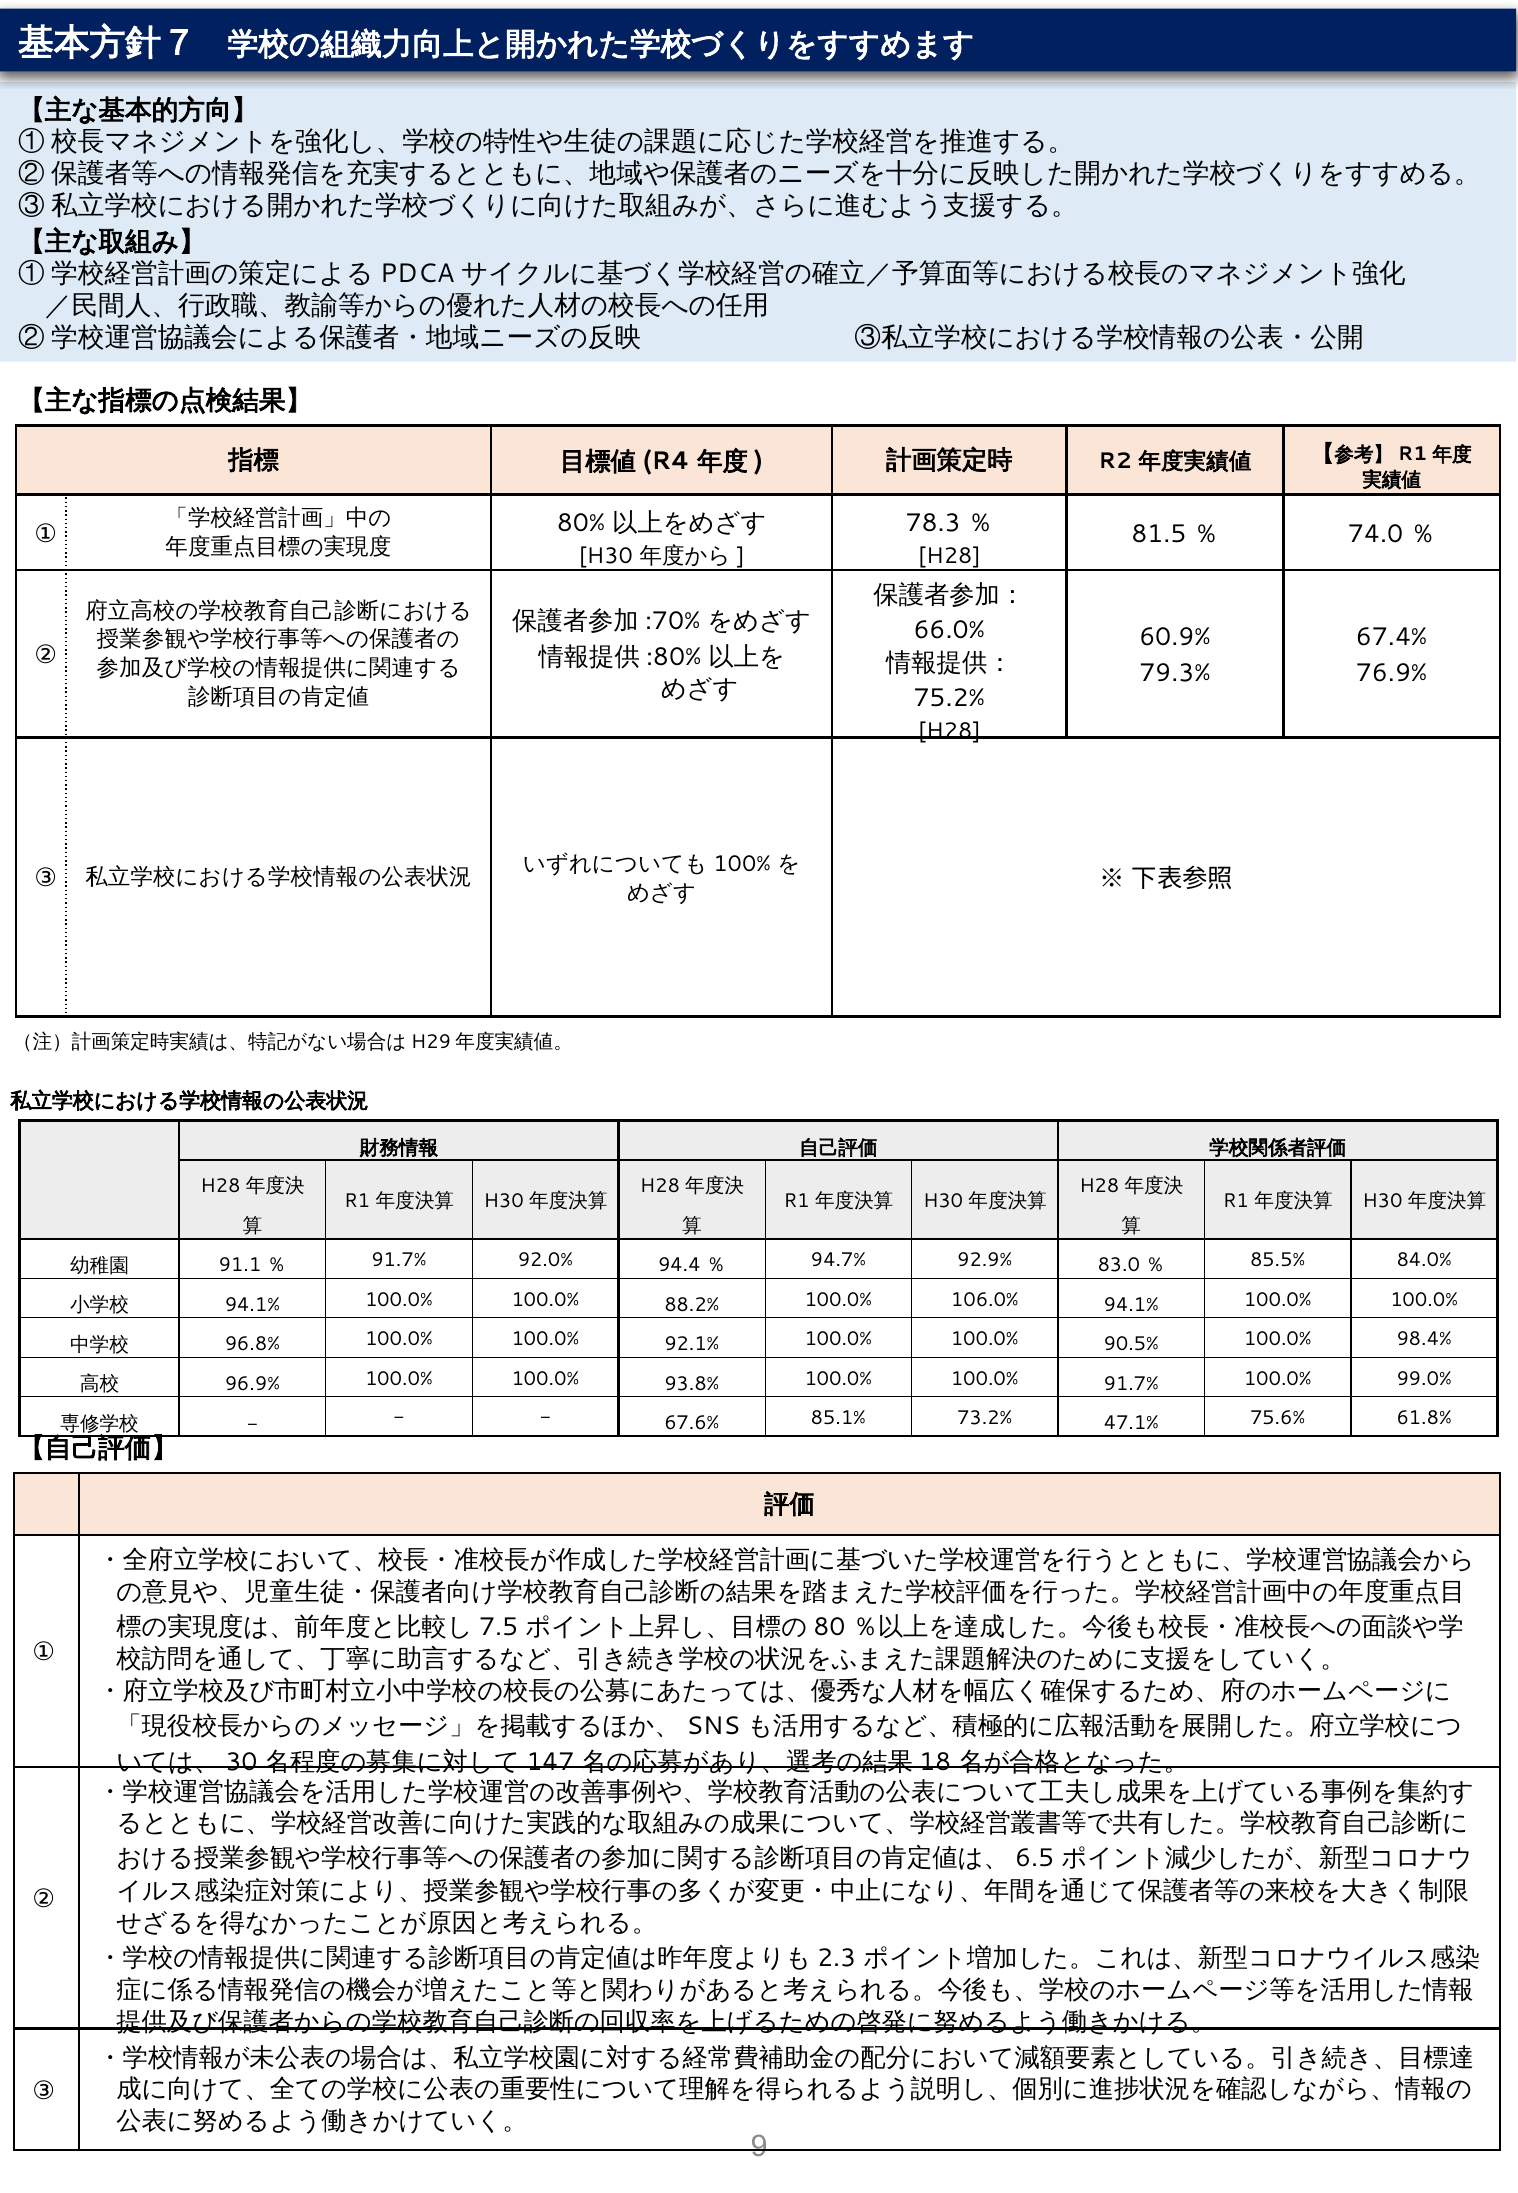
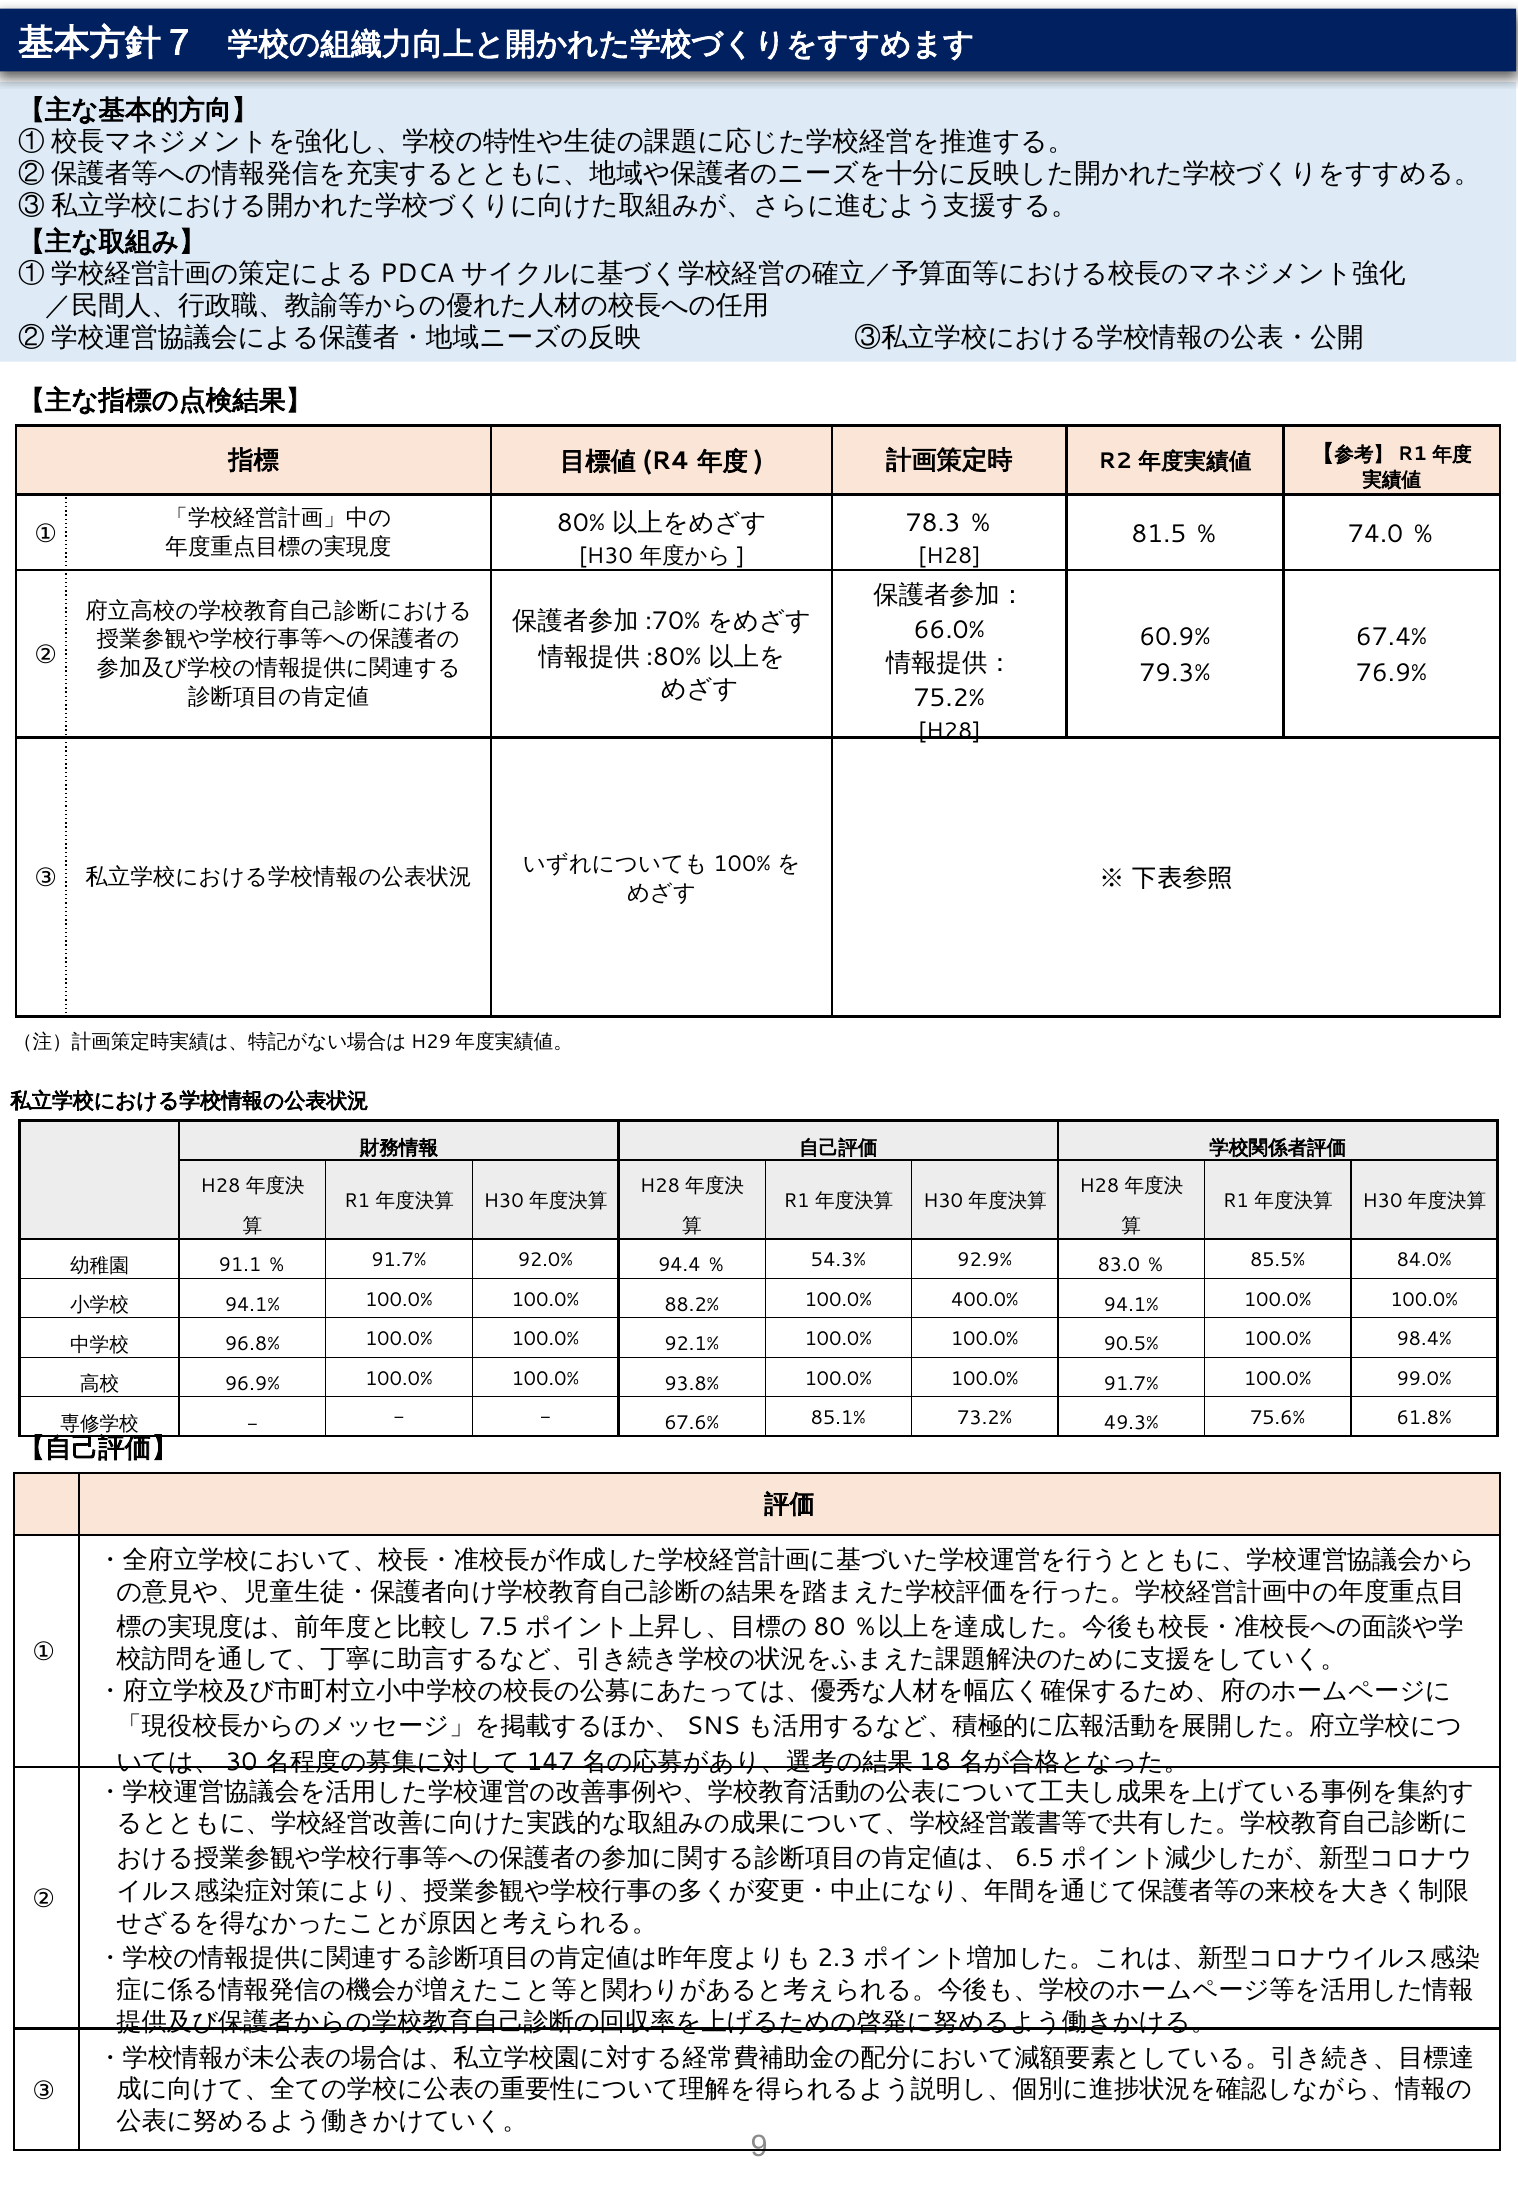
94.7%: 94.7% -> 54.3% (838, 1260)
106.0%: 106.0% -> 400.0% (985, 1300)
47.1%: 47.1% -> 49.3% (1131, 1423)
